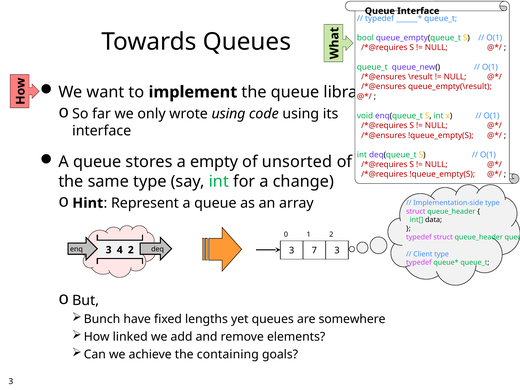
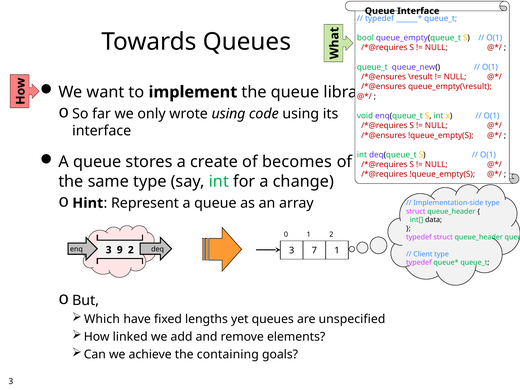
empty: empty -> create (214, 162)
unsorted: unsorted -> becomes (297, 162)
7 3: 3 -> 1 (337, 250)
4: 4 -> 9 (120, 250)
Bunch: Bunch -> Which (102, 319)
somewhere: somewhere -> unspecified (352, 319)
